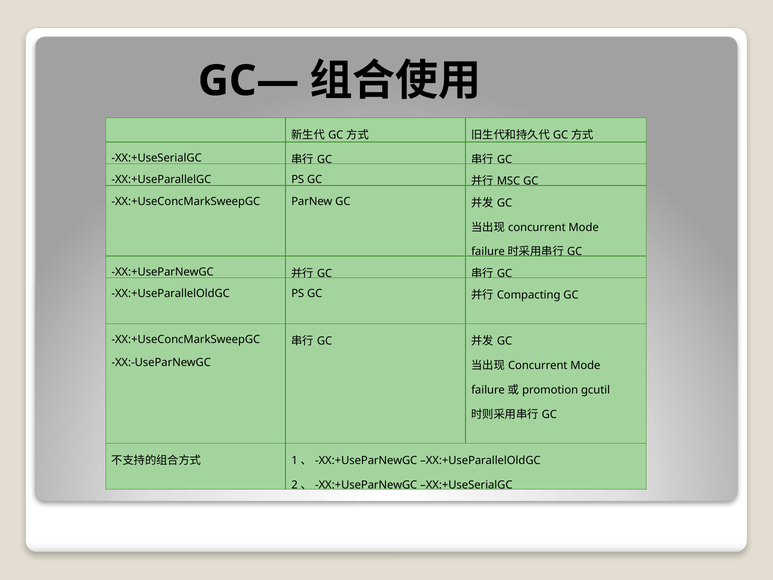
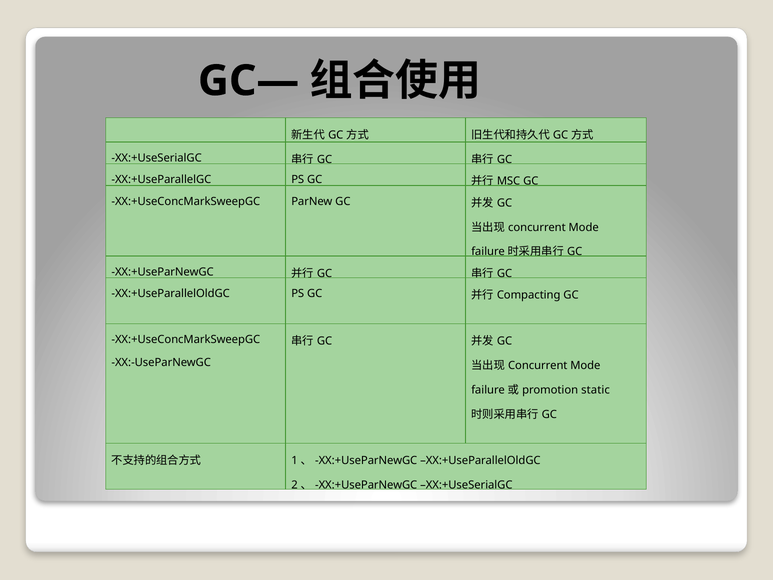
gcutil: gcutil -> static (596, 390)
